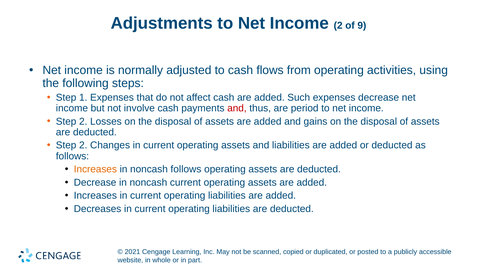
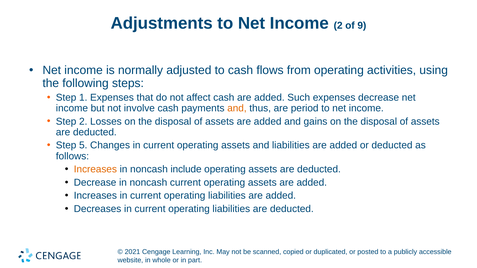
and colour: red -> orange (237, 108)
2: 2 -> 5 (83, 146)
noncash follows: follows -> include (186, 169)
